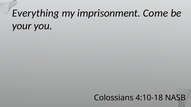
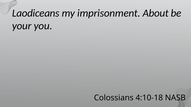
Everything: Everything -> Laodiceans (36, 13)
Come: Come -> About (156, 13)
